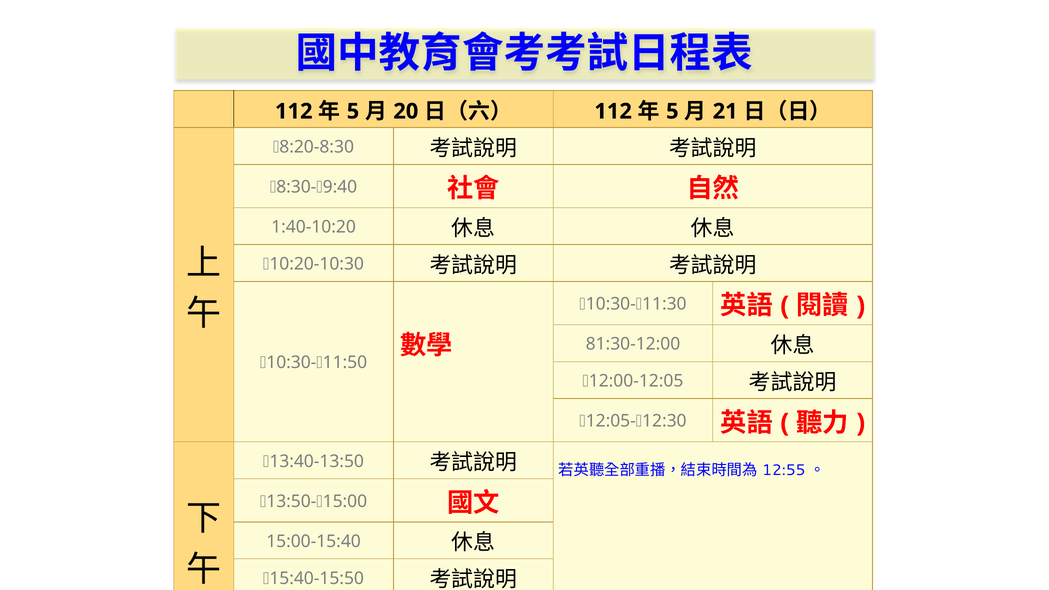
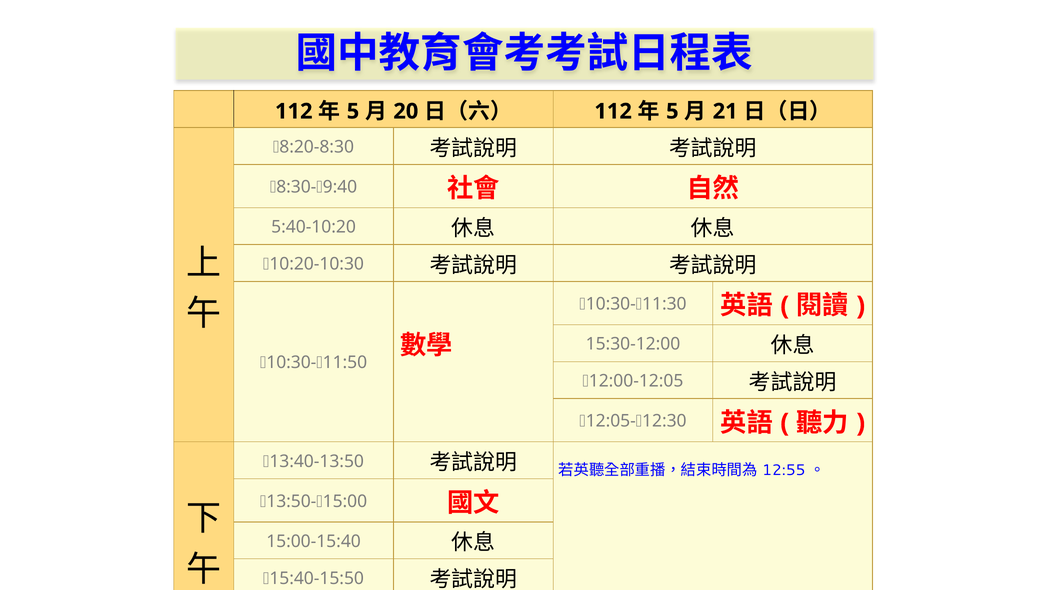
1:40-10:20: 1:40-10:20 -> 5:40-10:20 (314, 227)
81:30-12:00: 81:30-12:00 -> 15:30-12:00 (633, 344)
